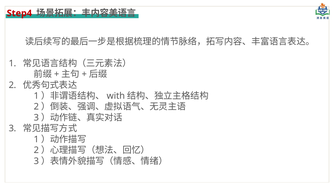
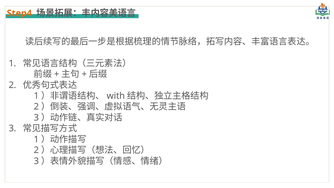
Step4 colour: red -> orange (19, 13)
